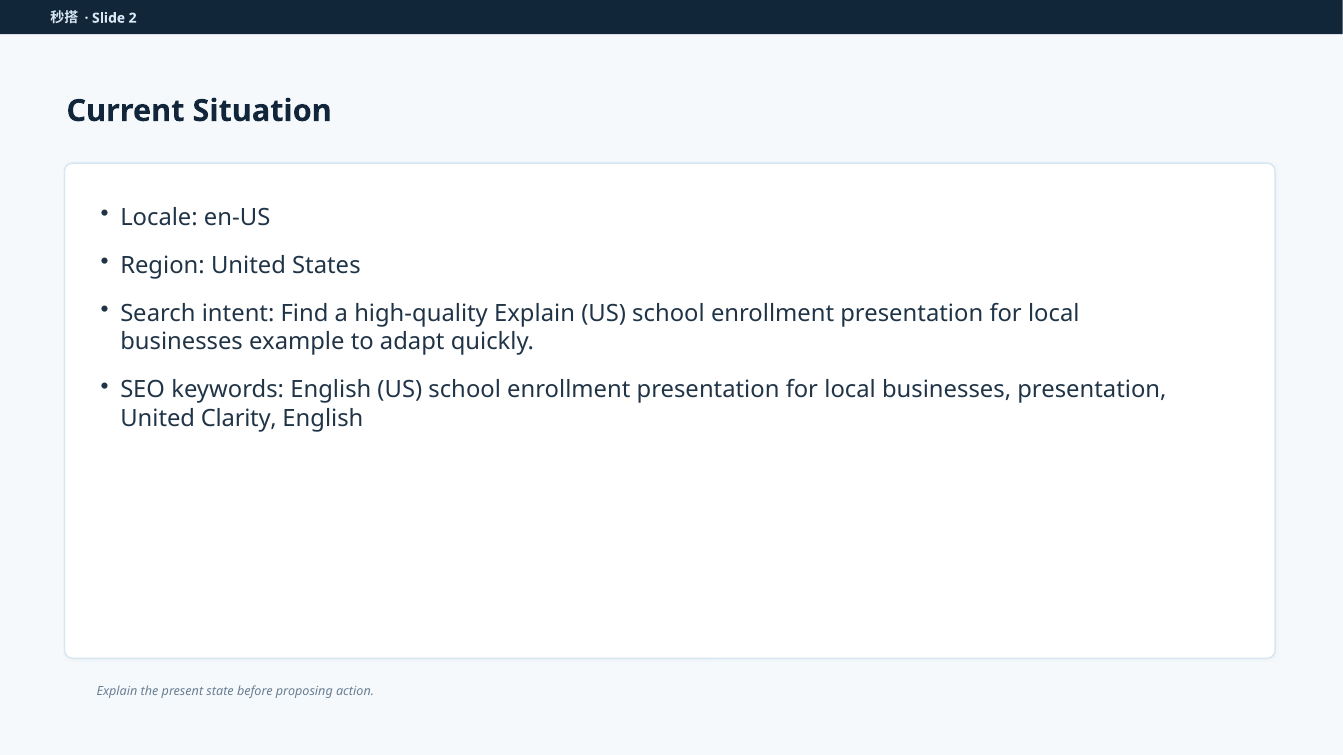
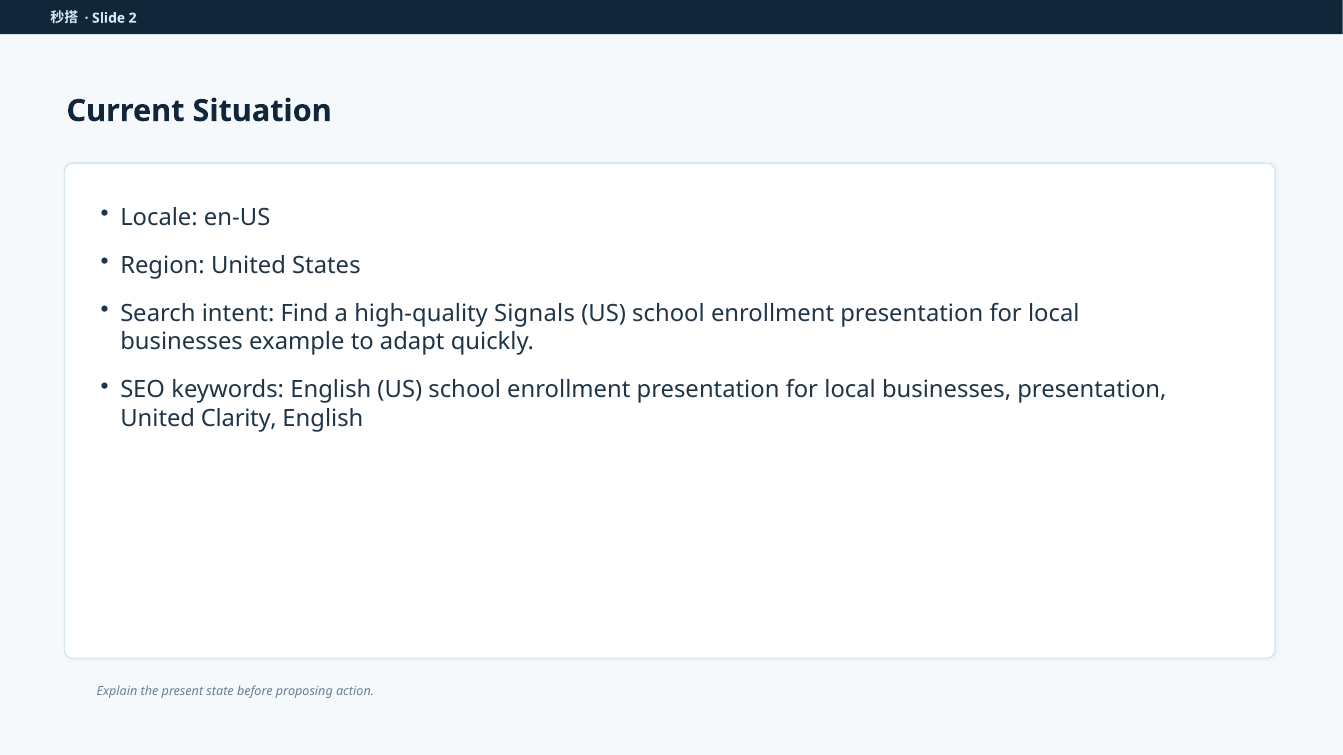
high-quality Explain: Explain -> Signals (534, 314)
